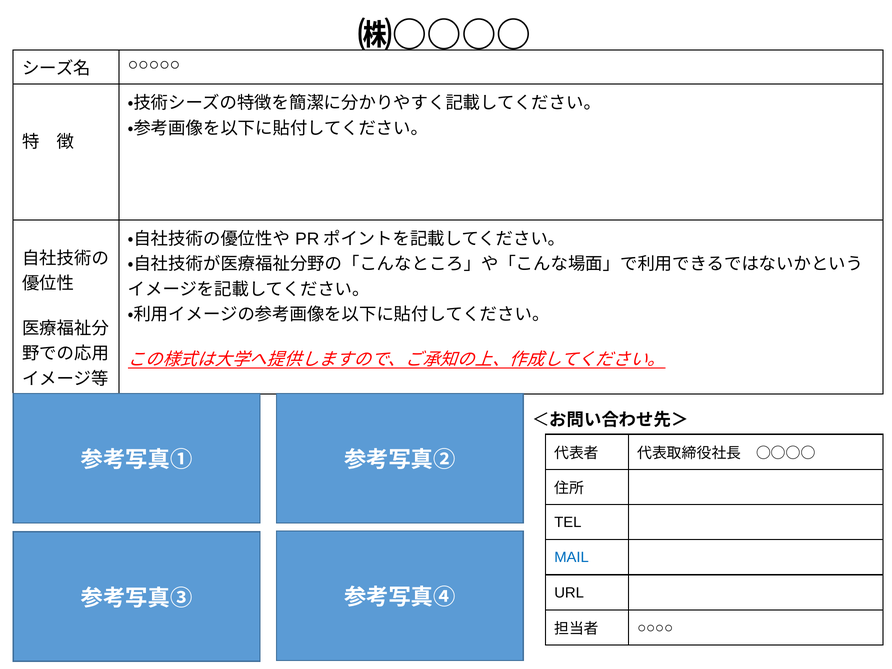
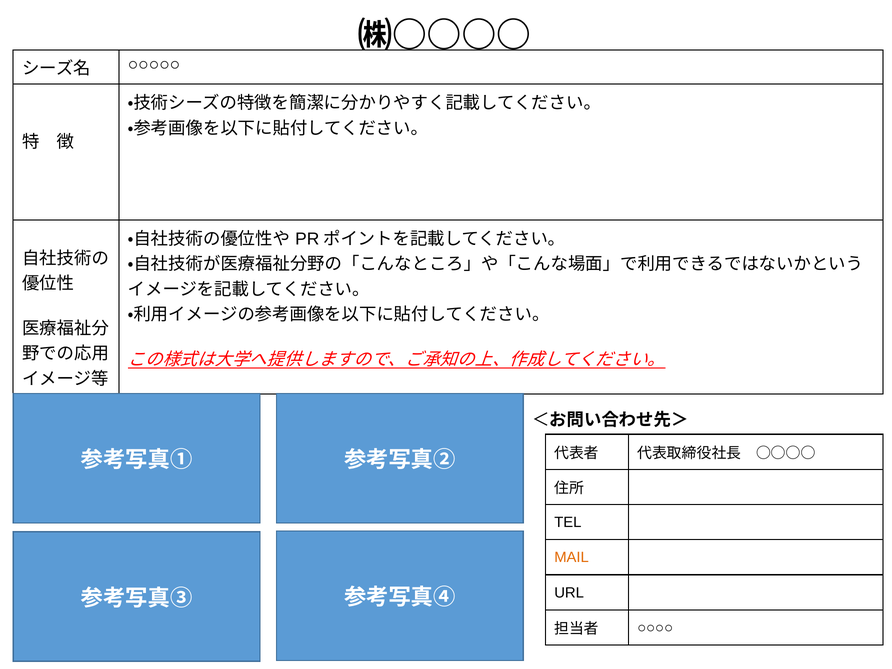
MAIL colour: blue -> orange (572, 557)
